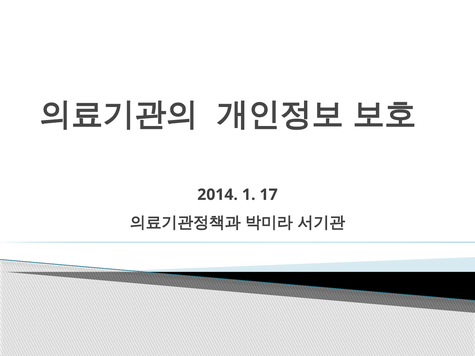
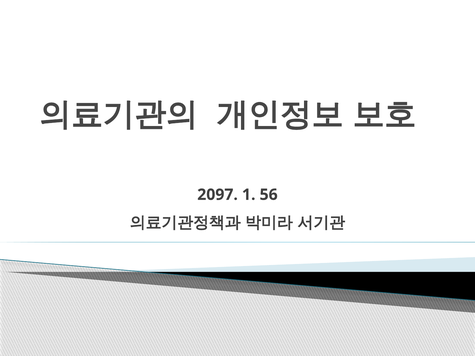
2014: 2014 -> 2097 (218, 195)
17: 17 -> 56 (269, 195)
